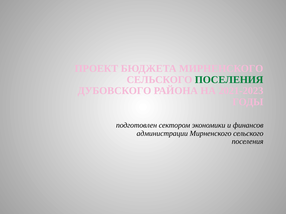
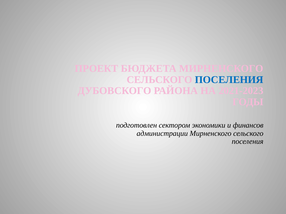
ПОСЕЛЕНИЯ colour: green -> blue (229, 80)
